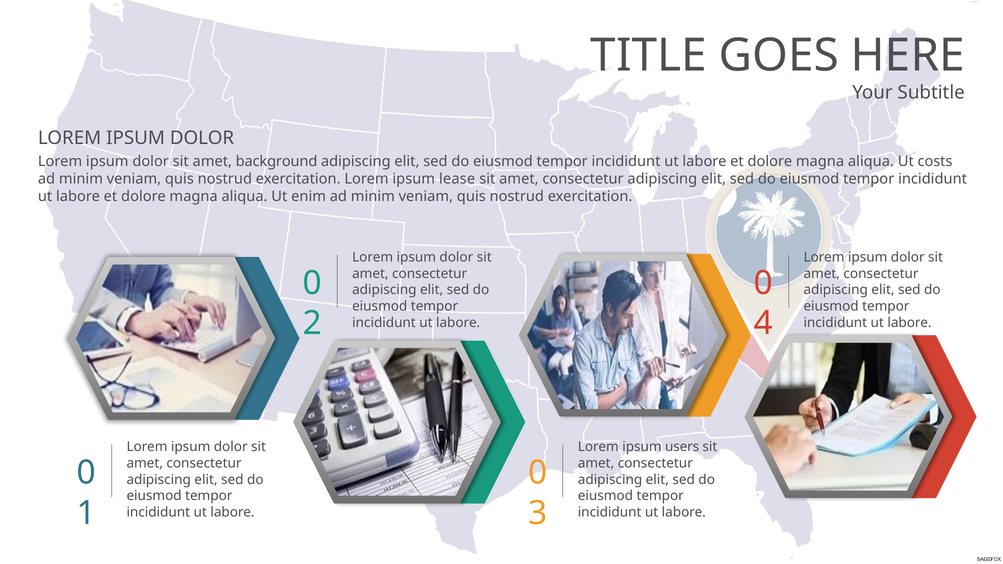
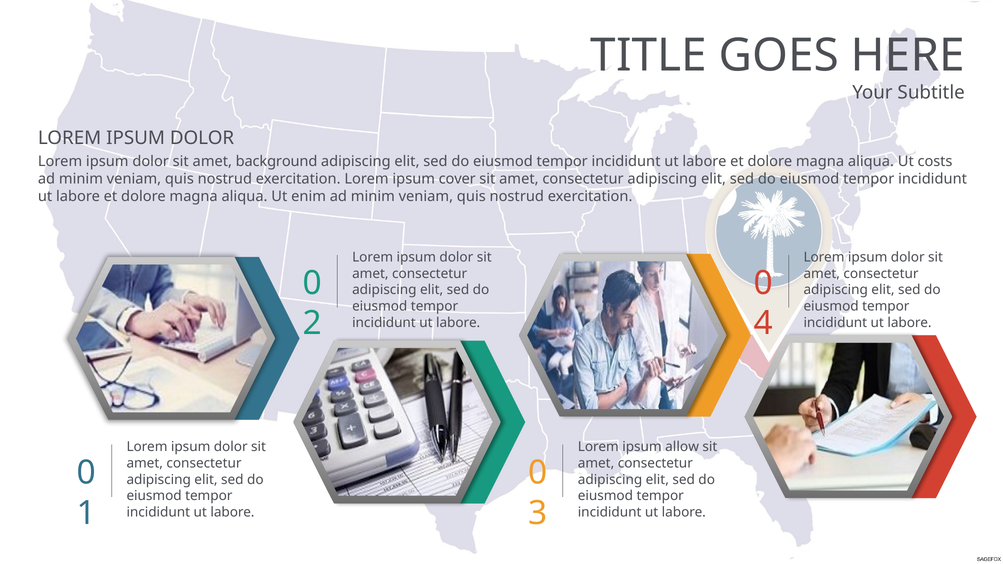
lease: lease -> cover (457, 179)
users: users -> allow (682, 447)
